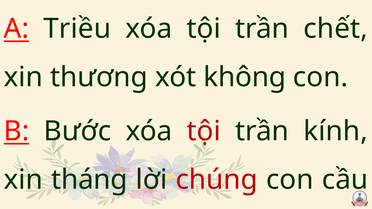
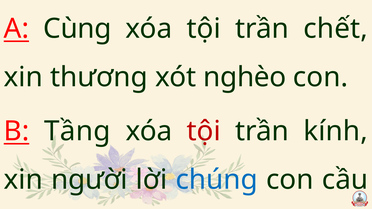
Triều: Triều -> Cùng (77, 29)
không: không -> nghèo (245, 77)
Bước: Bước -> Tầng (77, 131)
tháng: tháng -> người (89, 180)
chúng colour: red -> blue (217, 180)
